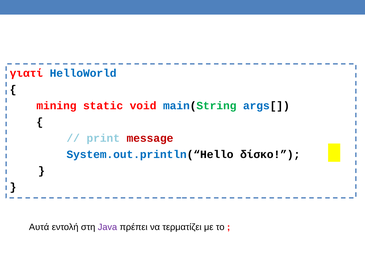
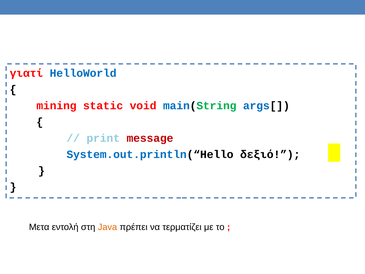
δίσκο: δίσκο -> δεξιό (270, 154)
Αυτά: Αυτά -> Μετα (39, 227)
Java colour: purple -> orange (107, 227)
